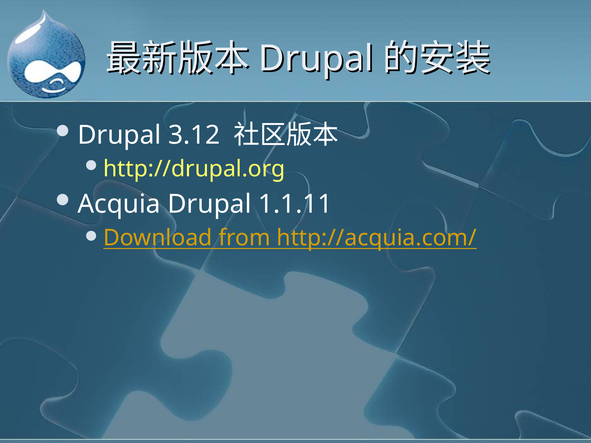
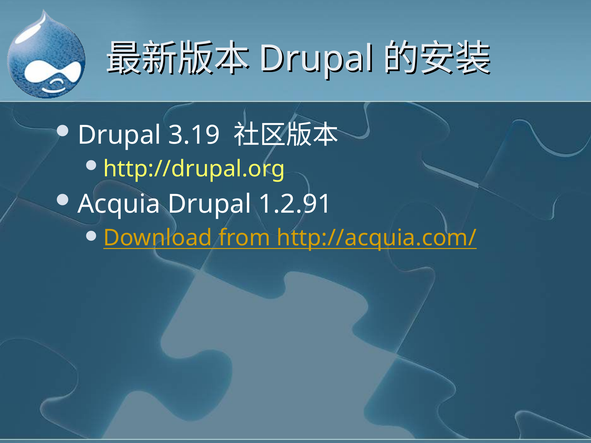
3.12: 3.12 -> 3.19 (194, 135)
1.1.11: 1.1.11 -> 1.2.91 (295, 204)
